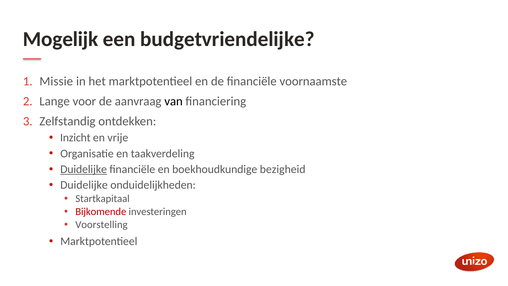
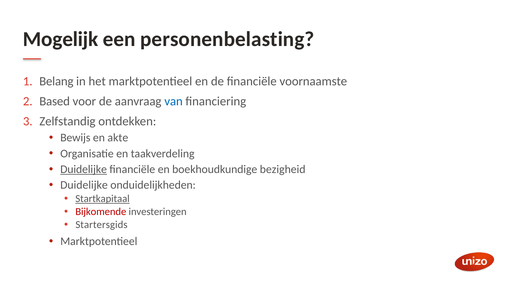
budgetvriendelijke: budgetvriendelijke -> personenbelasting (227, 39)
Missie: Missie -> Belang (56, 81)
Lange: Lange -> Based (55, 101)
van colour: black -> blue (174, 101)
Inzicht: Inzicht -> Bewijs (75, 138)
vrije: vrije -> akte (118, 138)
Startkapitaal underline: none -> present (102, 198)
Voorstelling: Voorstelling -> Startersgids (101, 225)
